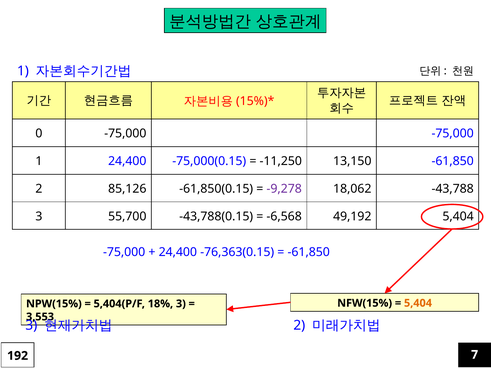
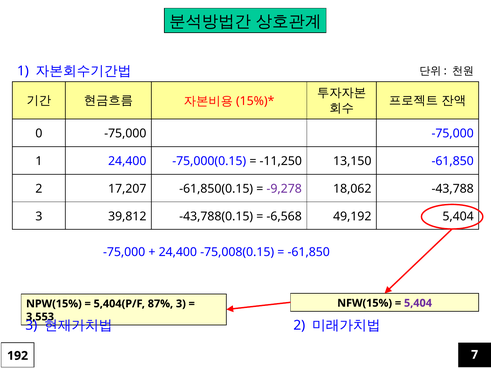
85,126: 85,126 -> 17,207 (127, 189)
55,700: 55,700 -> 39,812 (127, 216)
-76,363(0.15: -76,363(0.15 -> -75,008(0.15 (237, 252)
5,404 colour: orange -> purple (418, 303)
18%: 18% -> 87% (160, 304)
